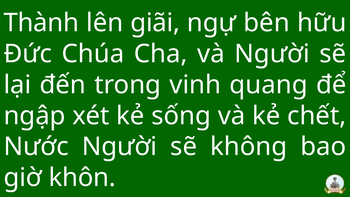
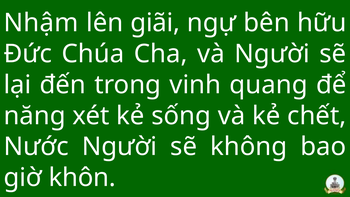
Thành: Thành -> Nhậm (41, 23)
ngập: ngập -> năng (35, 116)
